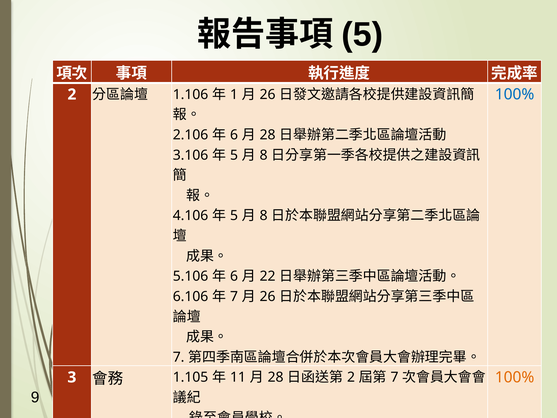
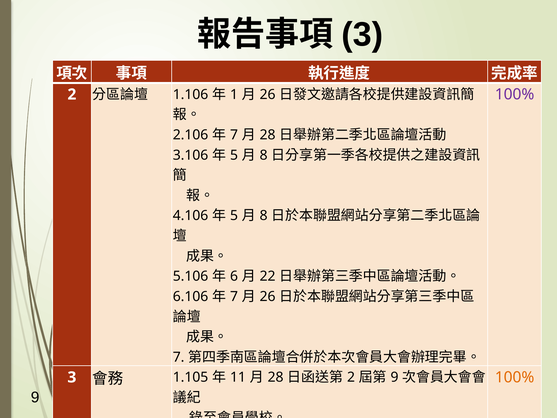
5: 5 -> 3 (362, 35)
100% colour: blue -> purple (515, 94)
6: 6 -> 7 (234, 135)
7: 7 -> 9 (395, 377)
